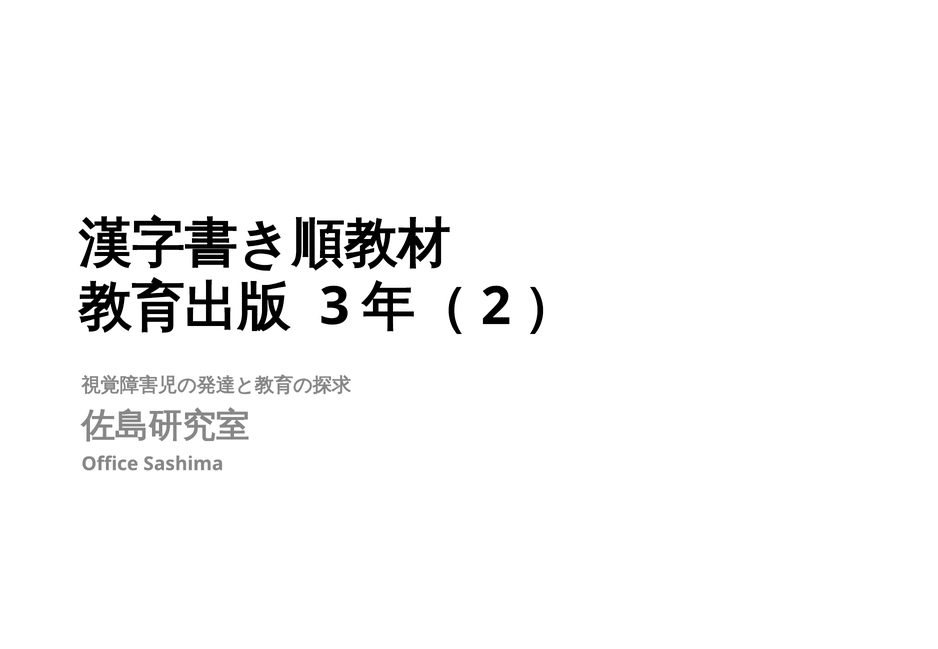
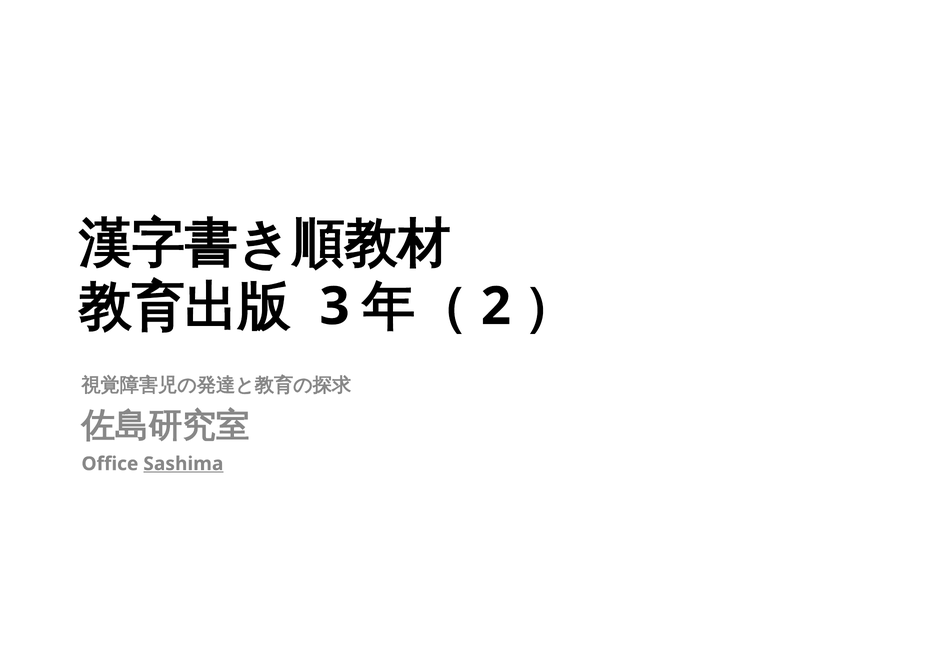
Sashima underline: none -> present (183, 464)
